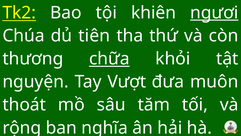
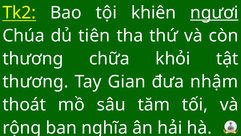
chữa underline: present -> none (109, 59)
nguyện: nguyện -> thương (35, 82)
Vượt: Vượt -> Gian (127, 82)
muôn: muôn -> nhậm (214, 82)
